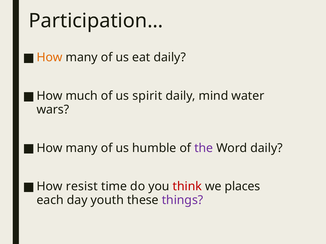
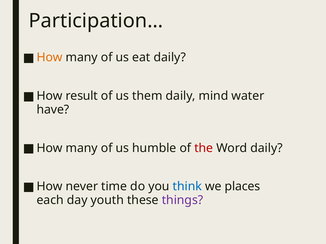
much: much -> result (82, 96)
spirit: spirit -> them (147, 96)
wars: wars -> have (53, 110)
the colour: purple -> red (204, 148)
resist: resist -> never (82, 187)
think colour: red -> blue (187, 187)
